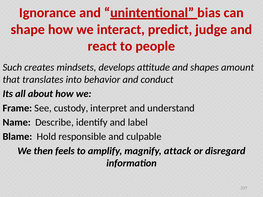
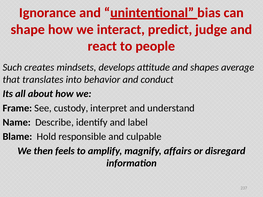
amount: amount -> average (238, 67)
attack: attack -> affairs (178, 151)
